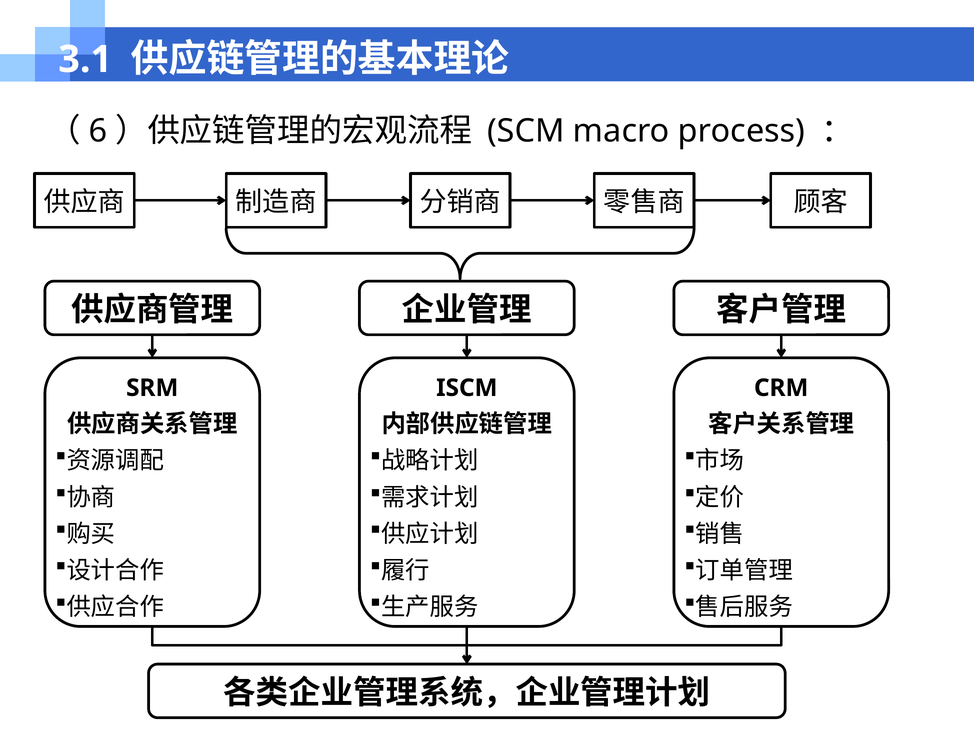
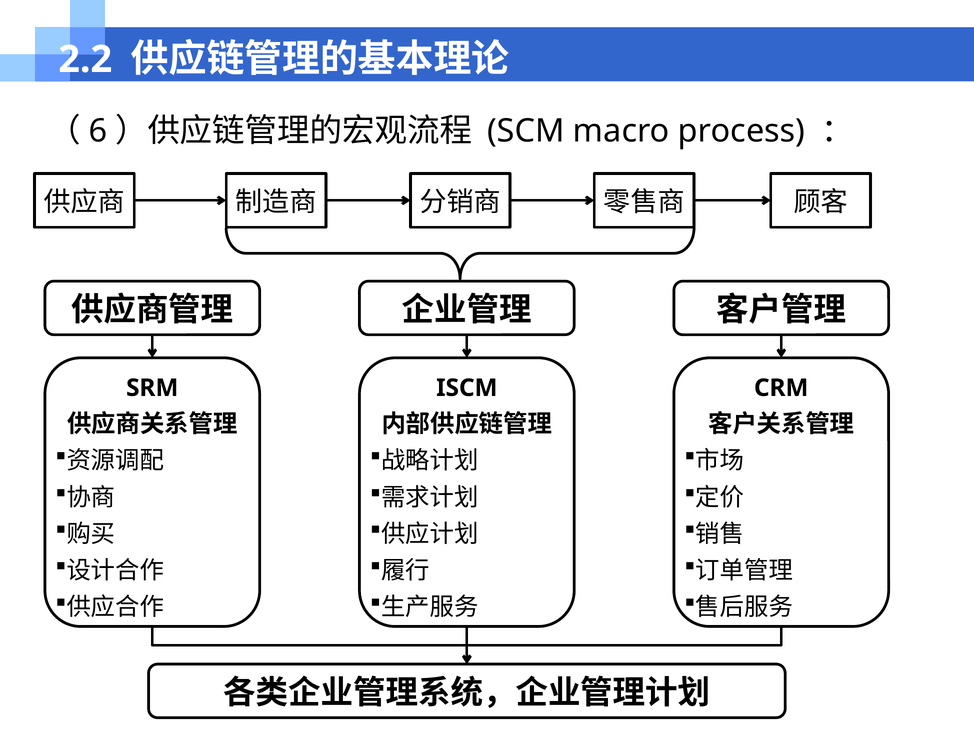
3.1: 3.1 -> 2.2 (85, 59)
